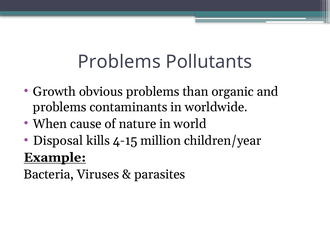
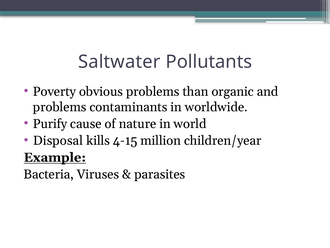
Problems: Problems -> Saltwater (119, 62)
Growth: Growth -> Poverty (54, 91)
When: When -> Purify (50, 124)
